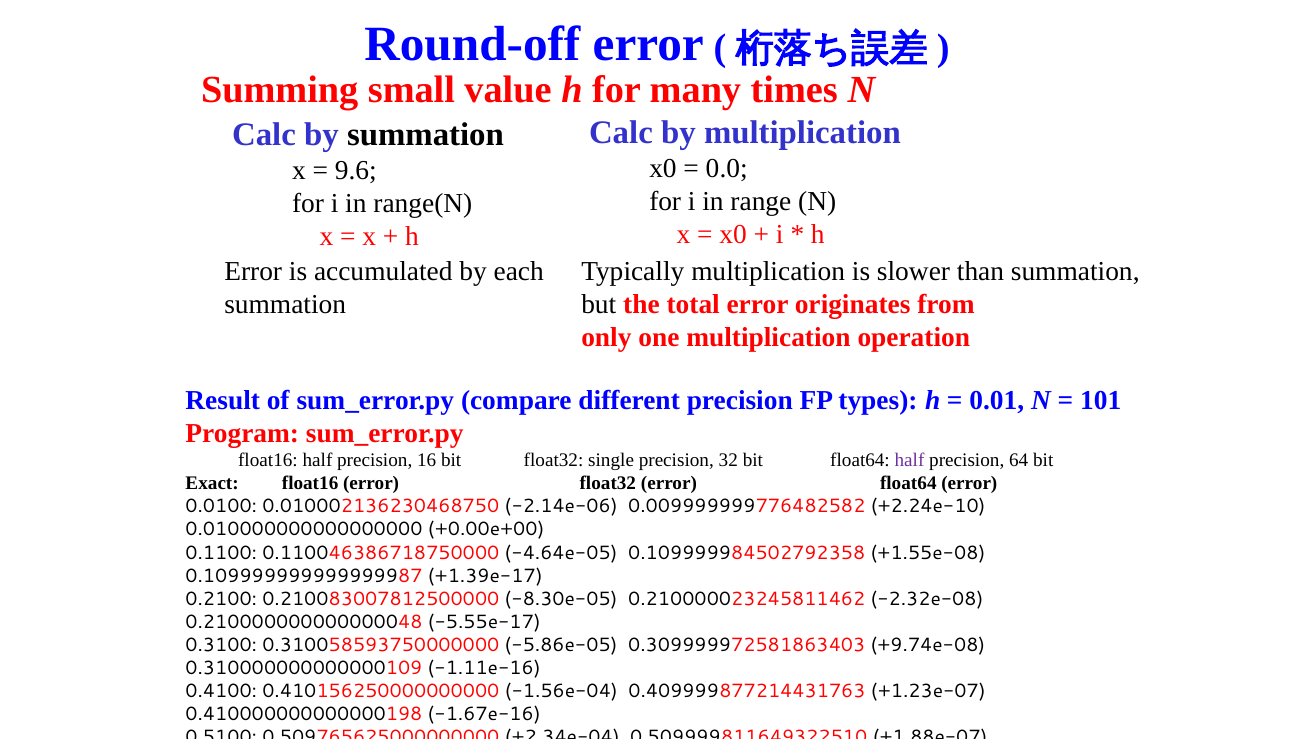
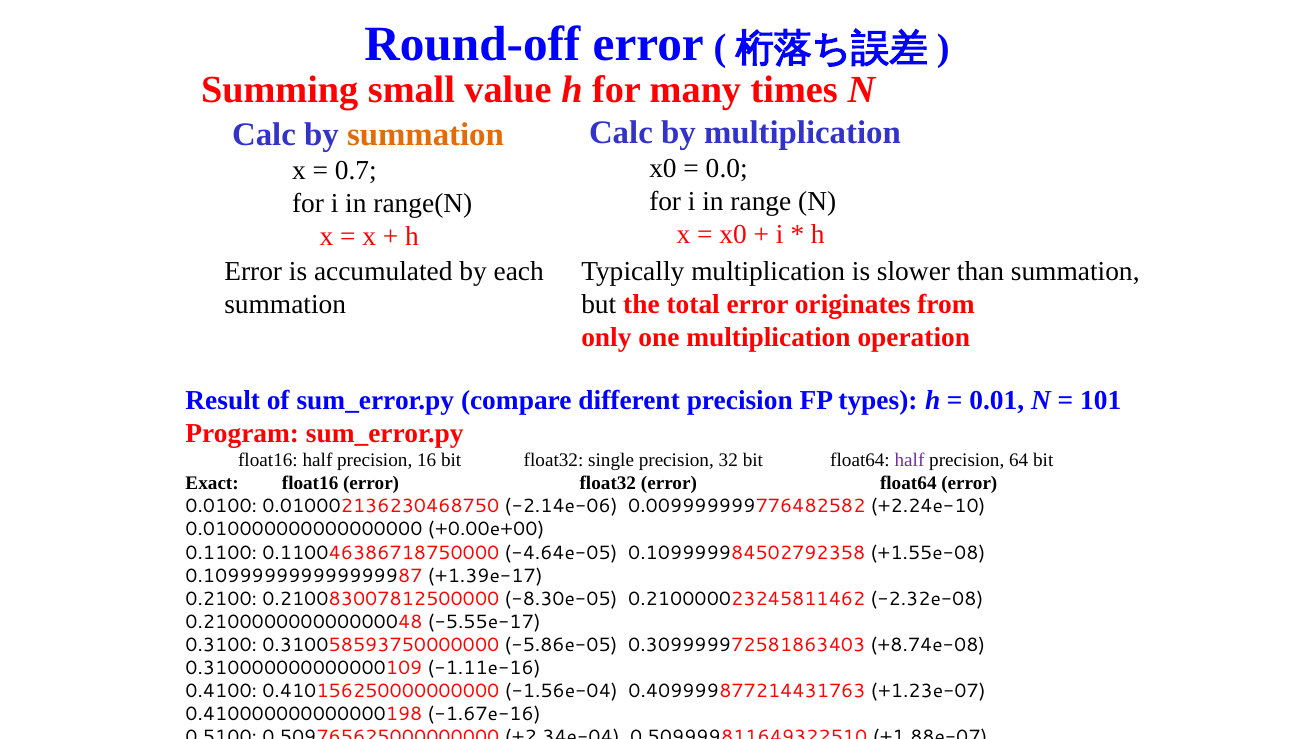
summation colour: black -> orange (425, 135)
9.6: 9.6 -> 0.7 (356, 171)
+9.74e-08: +9.74e-08 -> +8.74e-08 (928, 645)
